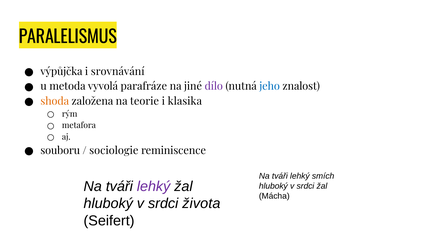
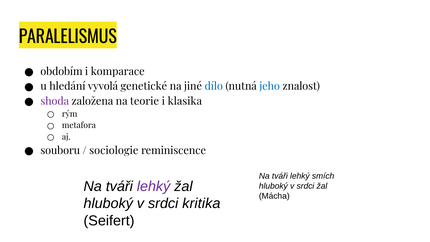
výpůjčka: výpůjčka -> obdobím (61, 71)
srovnávání: srovnávání -> komparace (118, 71)
metoda: metoda -> hledání (67, 86)
parafráze: parafráze -> genetické (144, 86)
dílo colour: purple -> blue (214, 86)
shoda colour: orange -> purple (55, 101)
života: života -> kritika (201, 203)
